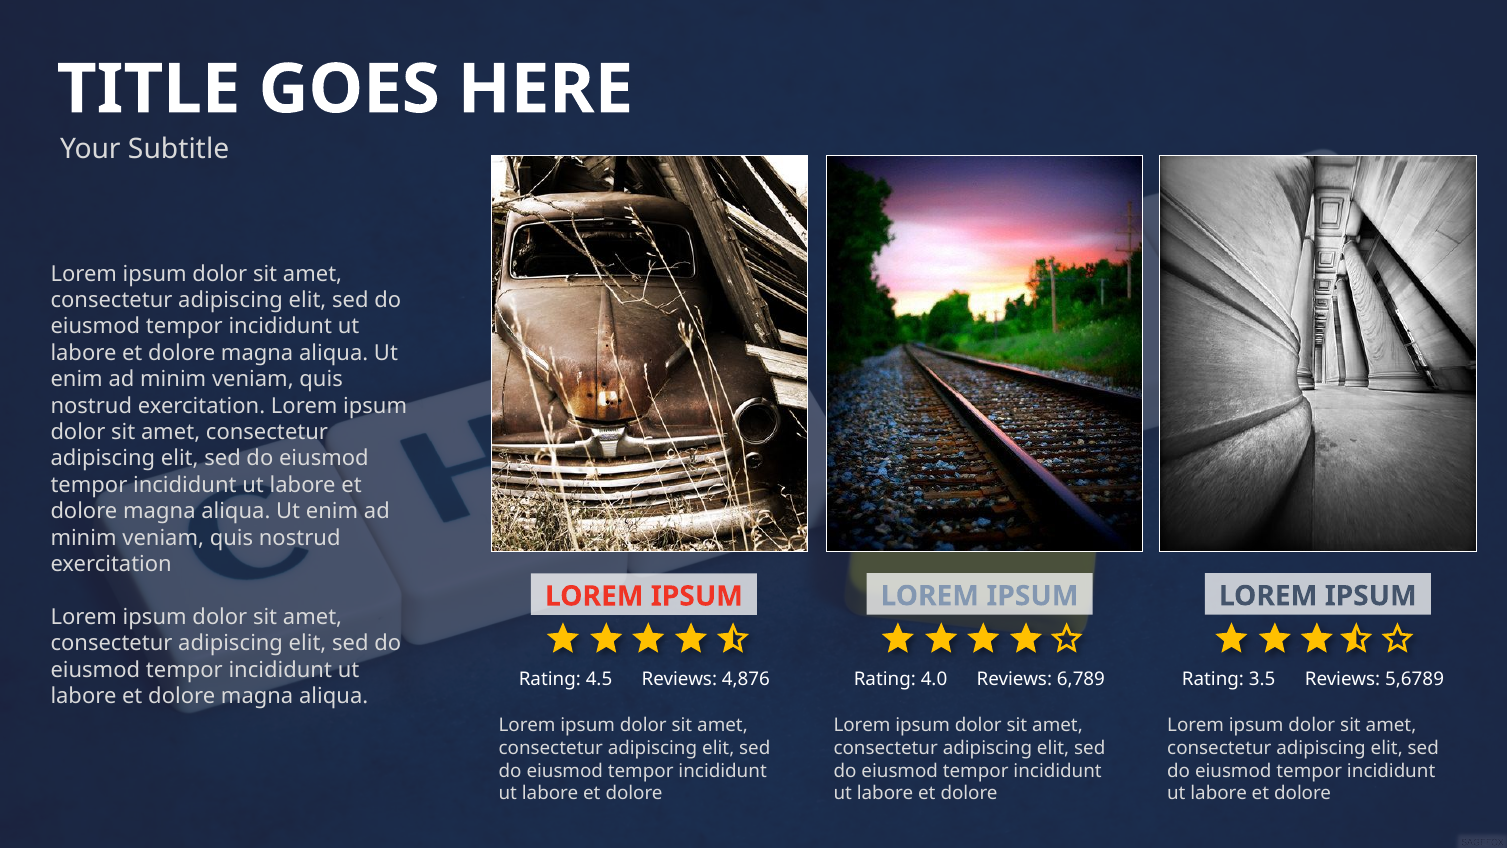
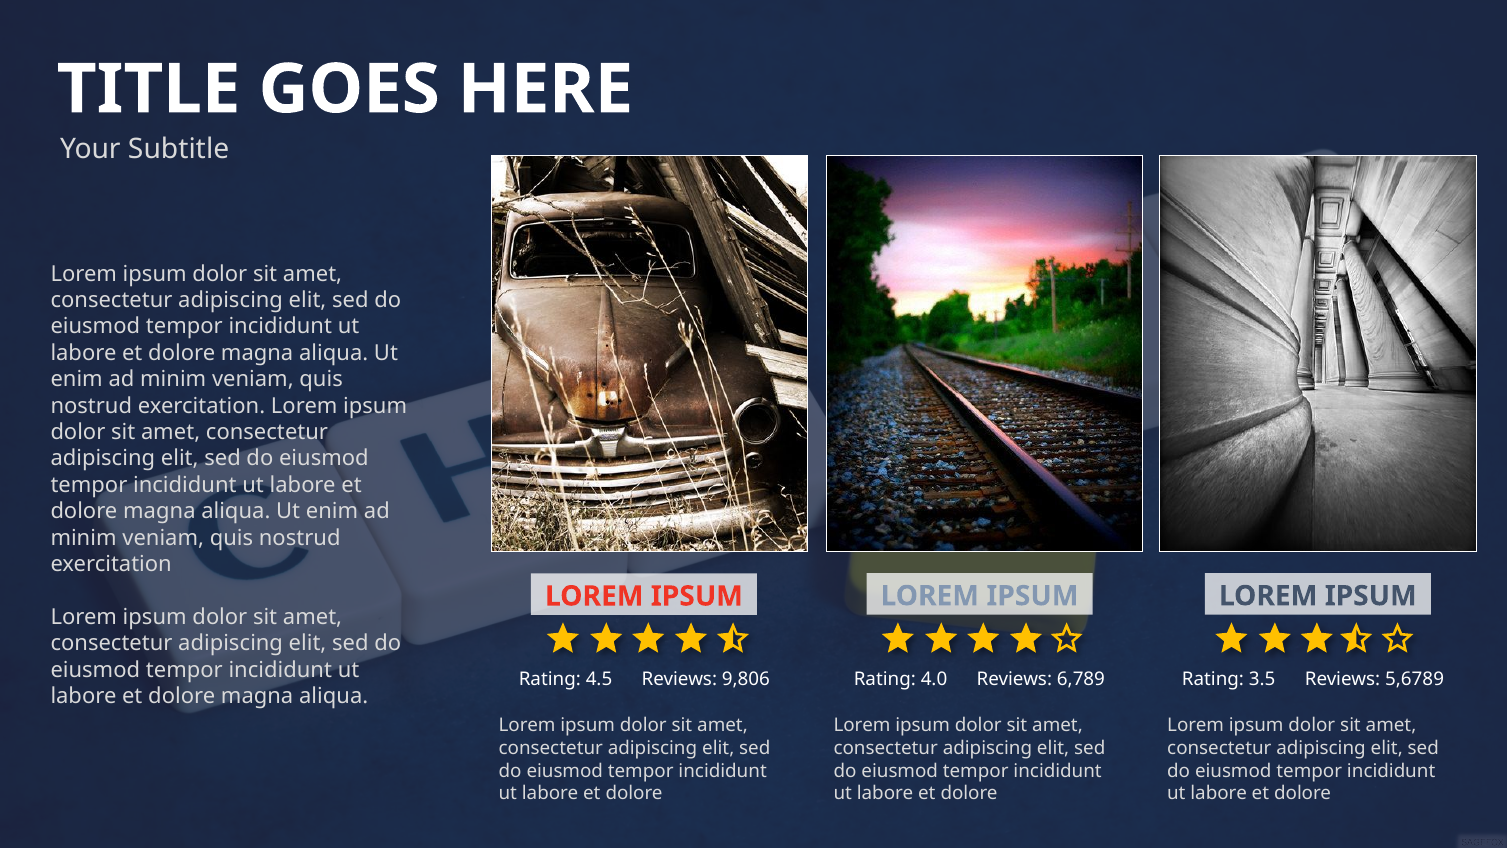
4,876: 4,876 -> 9,806 (746, 679)
